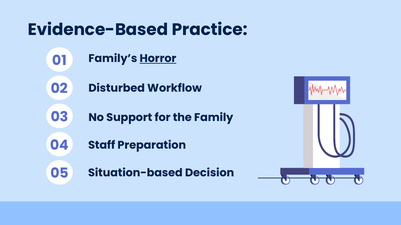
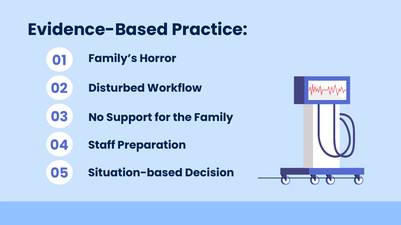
Horror underline: present -> none (158, 59)
